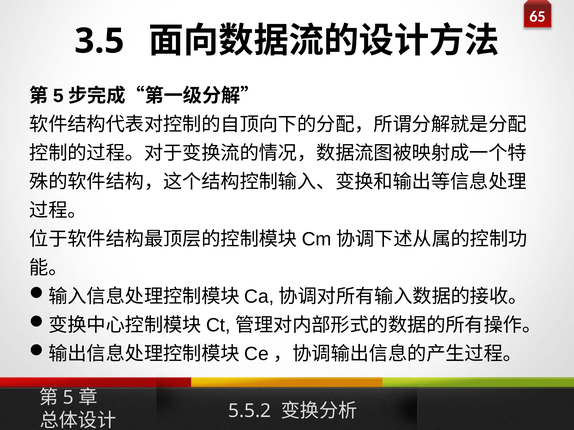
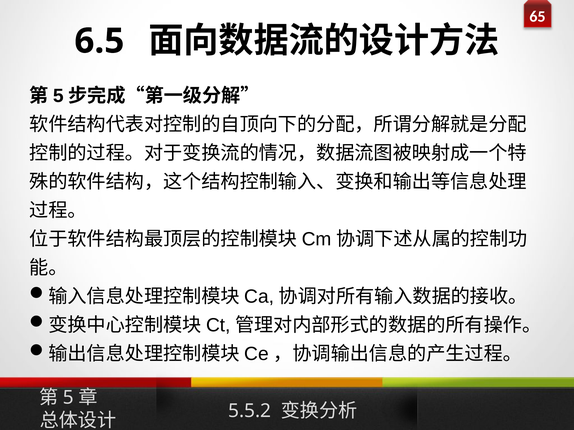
3.5: 3.5 -> 6.5 (99, 41)
